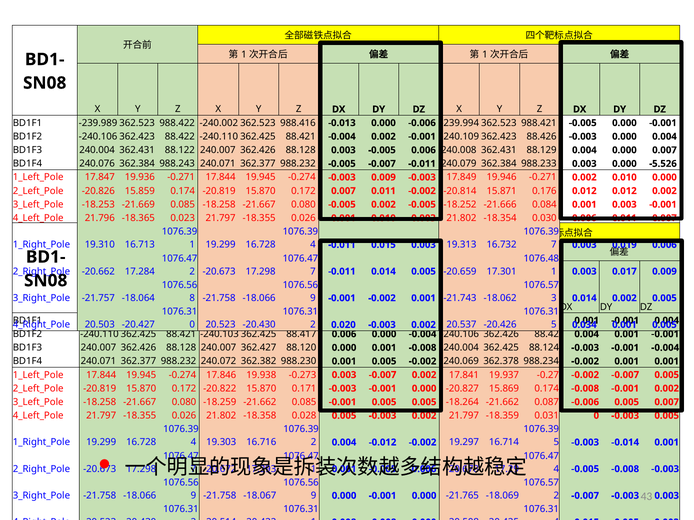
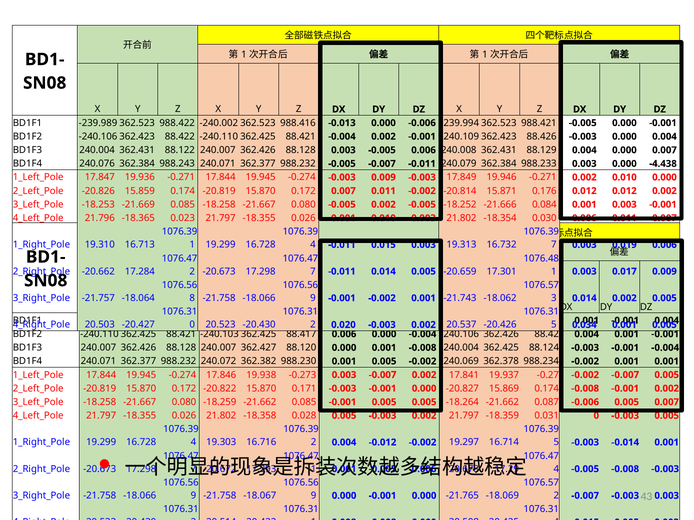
-5.526: -5.526 -> -4.438 (663, 164)
